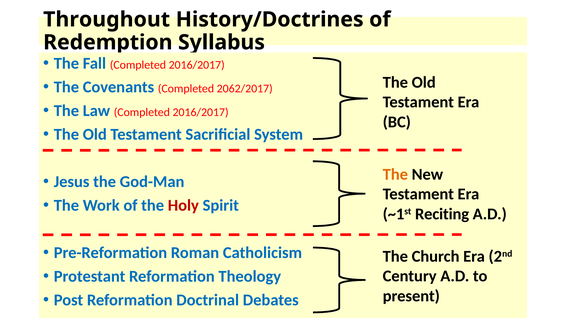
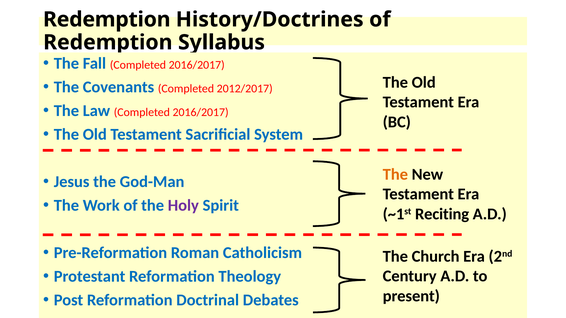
Throughout: Throughout -> Redemption (107, 20)
2062/2017: 2062/2017 -> 2012/2017 (245, 89)
Holy colour: red -> purple (183, 206)
